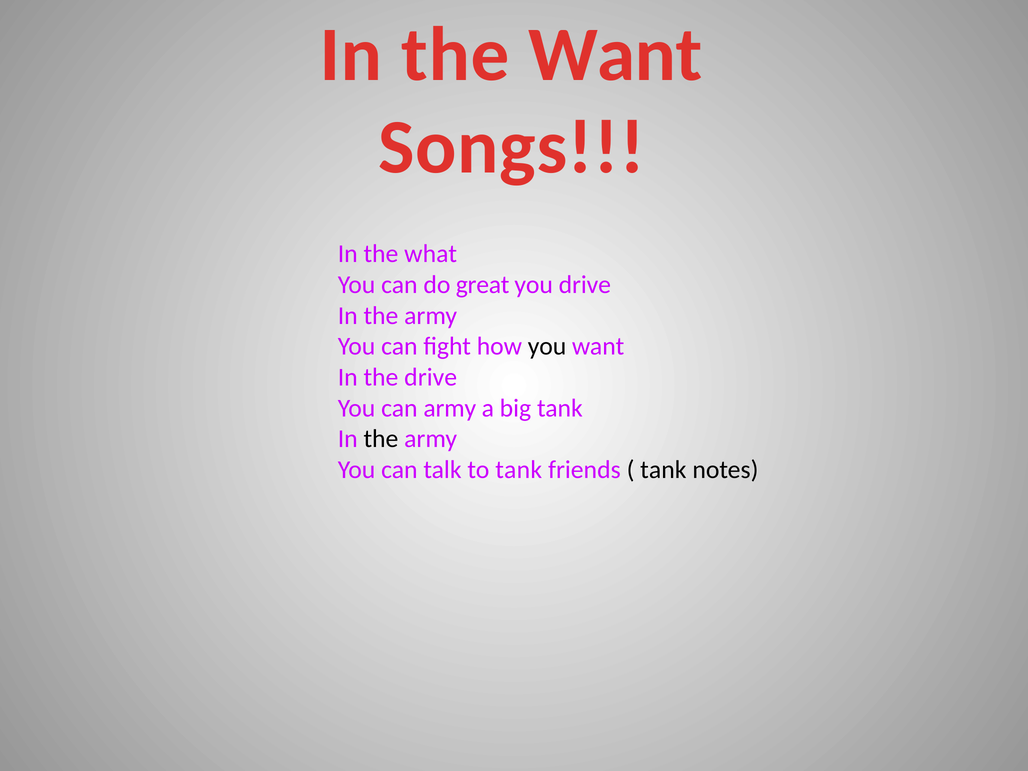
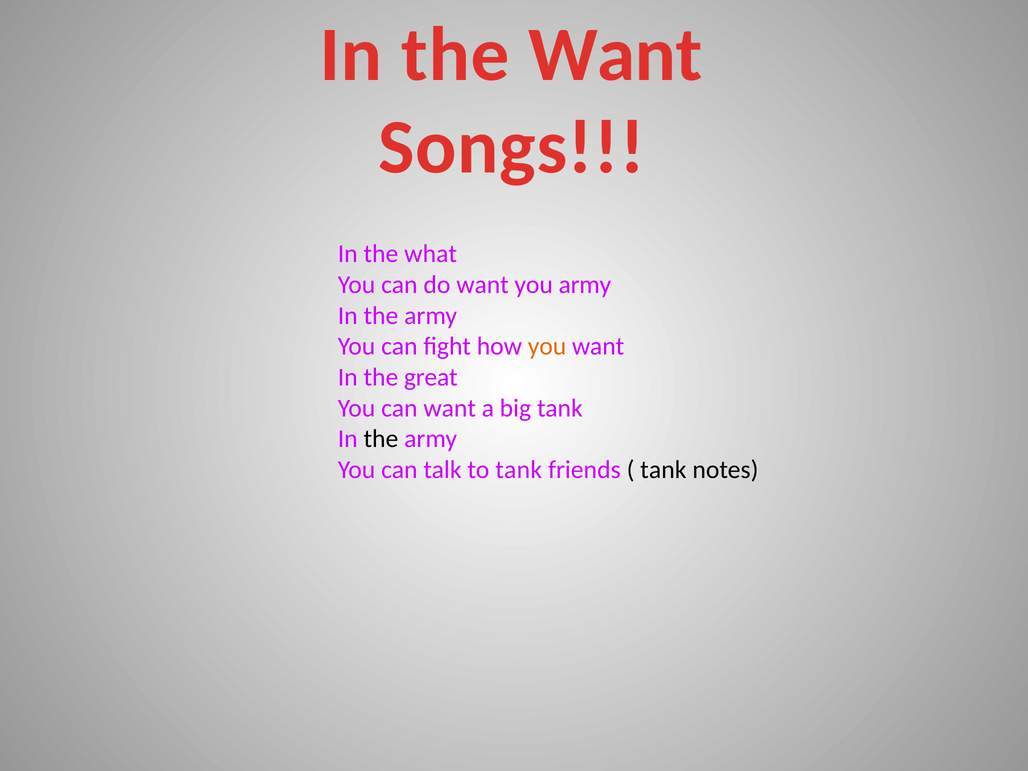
do great: great -> want (483, 285)
you drive: drive -> army (585, 285)
you colour: black -> orange (547, 346)
the drive: drive -> great (431, 377)
can army: army -> want (450, 408)
